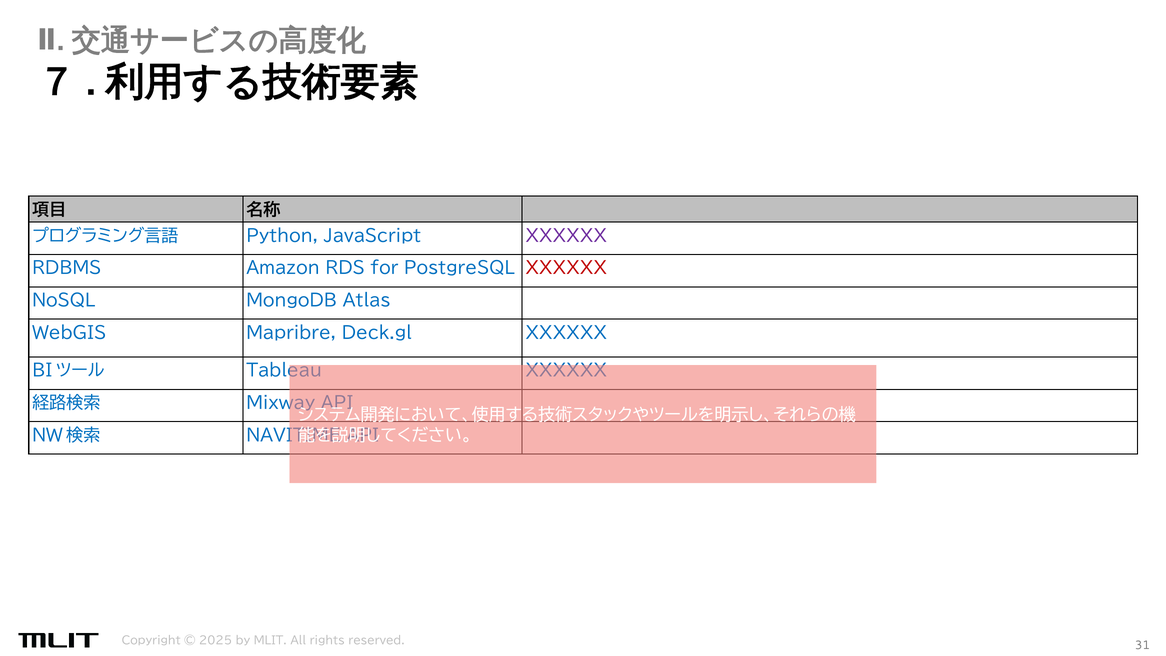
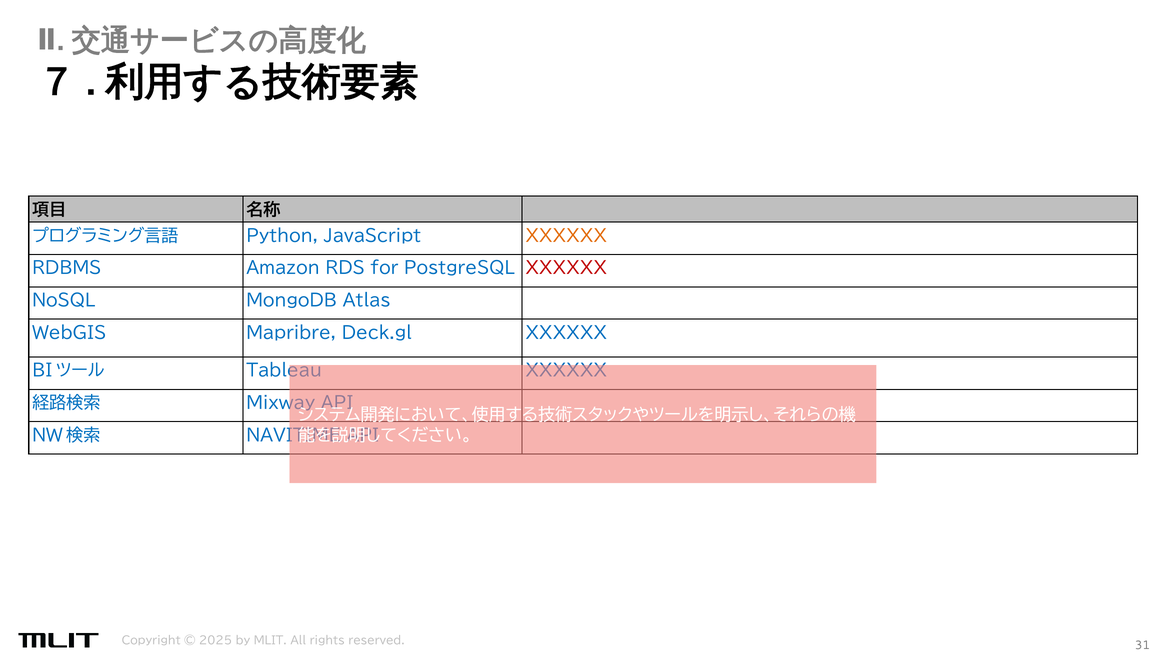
XXXXXX colour: purple -> orange (566, 236)
